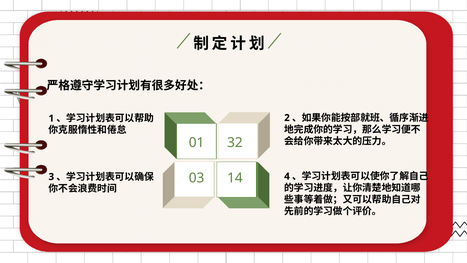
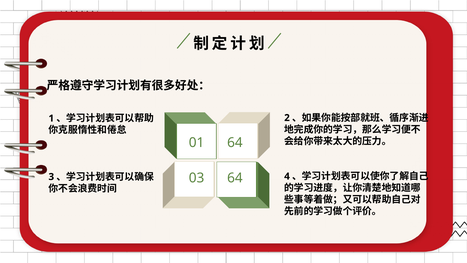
01 32: 32 -> 64 (235, 142)
03 14: 14 -> 64 (235, 178)
